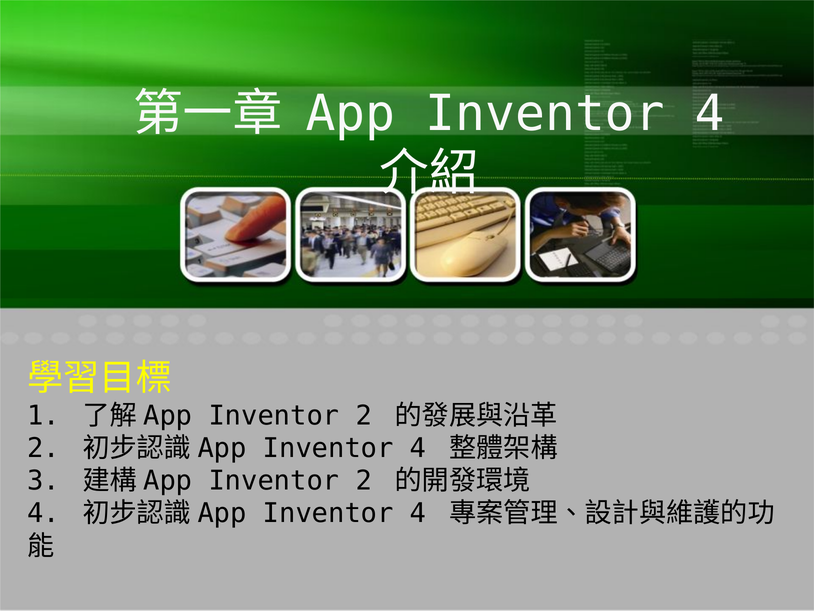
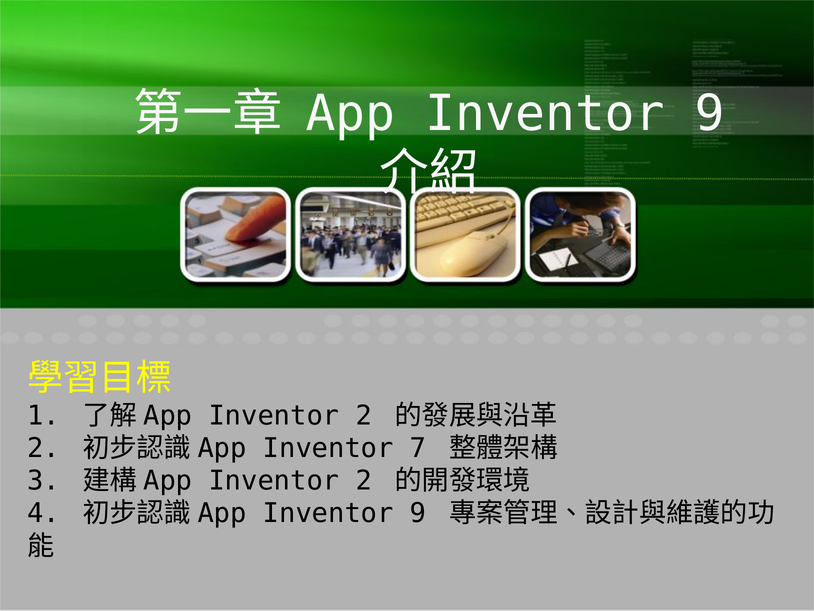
App Inventor 4: 4 -> 9 (710, 114)
4: 4 -> 7 (418, 448)
4: 4 -> 9 (418, 513)
